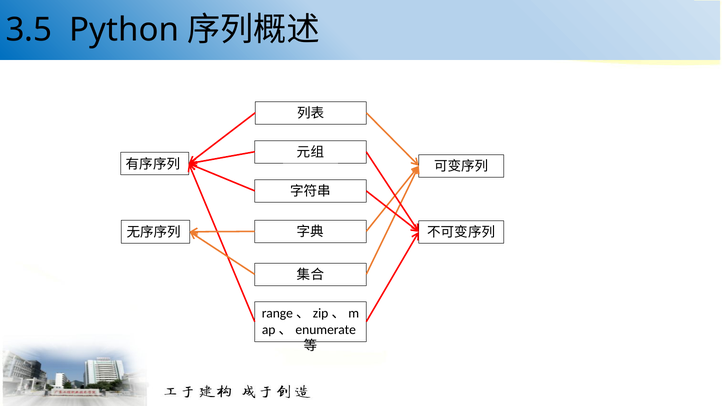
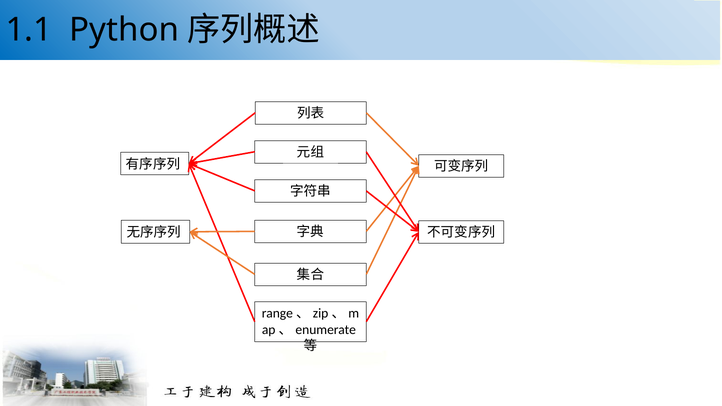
3.5: 3.5 -> 1.1 (29, 30)
